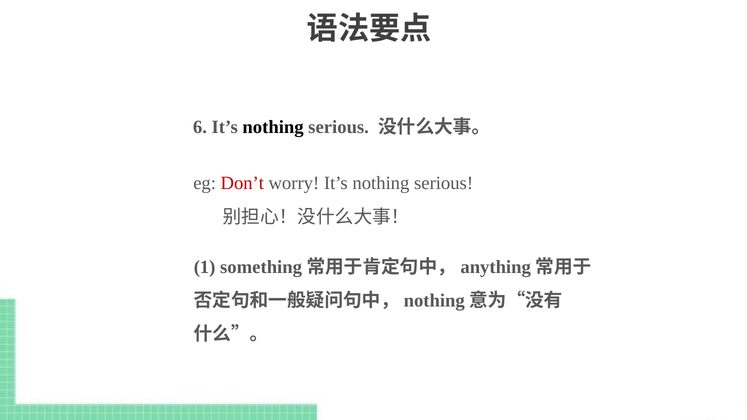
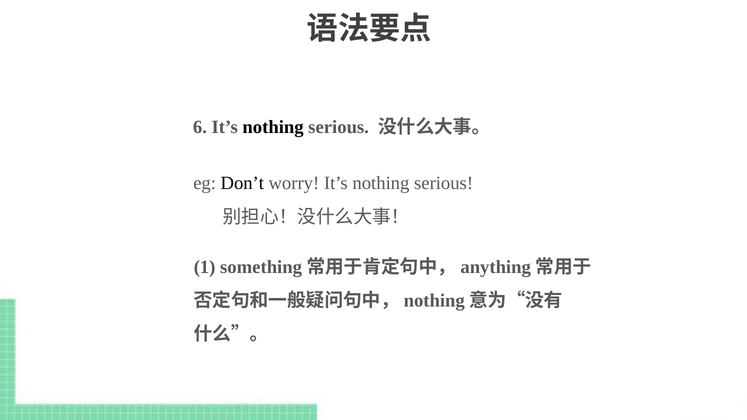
Don’t colour: red -> black (242, 183)
